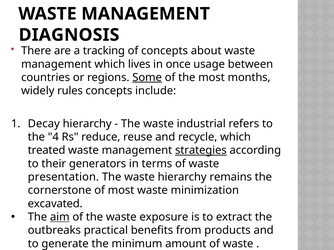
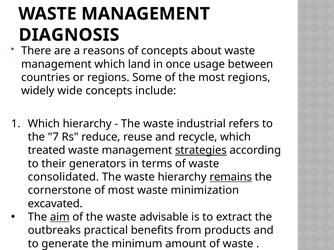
tracking: tracking -> reasons (104, 51)
lives: lives -> land (139, 64)
Some underline: present -> none (147, 78)
most months: months -> regions (249, 78)
rules: rules -> wide (70, 91)
Decay: Decay -> Which (44, 124)
4: 4 -> 7 (53, 137)
presentation: presentation -> consolidated (63, 177)
remains underline: none -> present (231, 177)
exposure: exposure -> advisable (164, 217)
